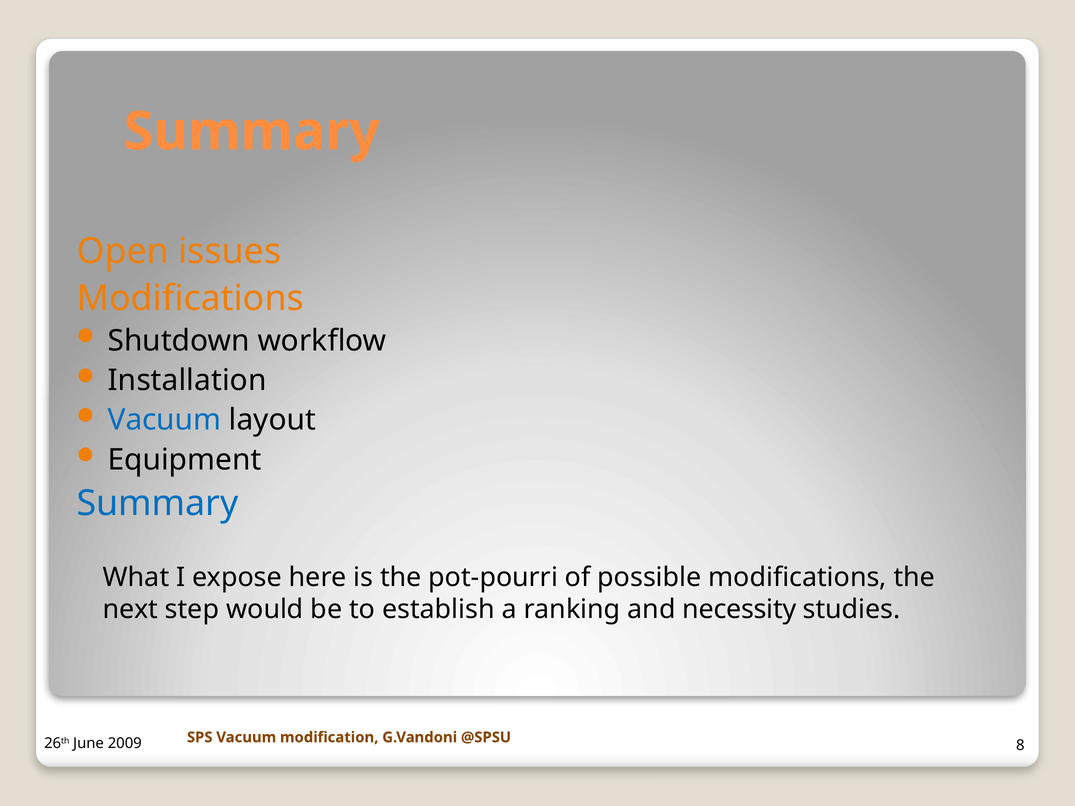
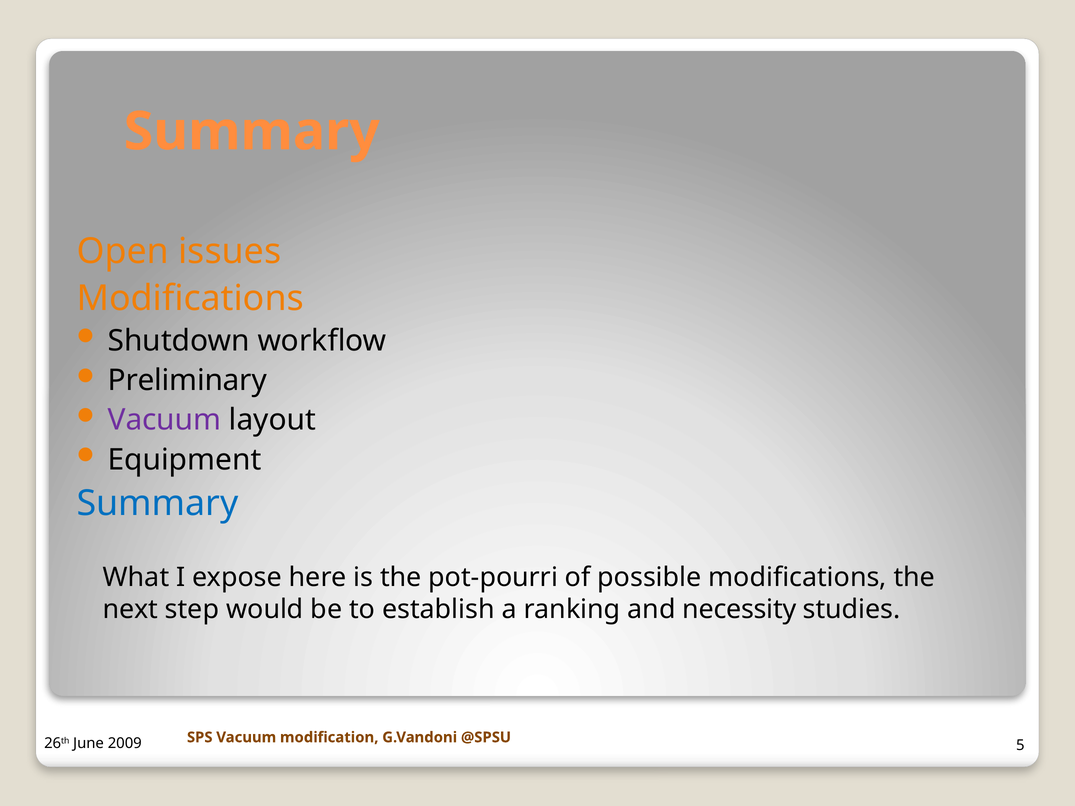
Installation: Installation -> Preliminary (187, 381)
Vacuum colour: blue -> purple (164, 420)
8: 8 -> 5 (1020, 746)
